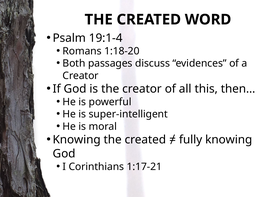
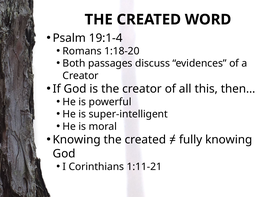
1:17-21: 1:17-21 -> 1:11-21 (144, 167)
